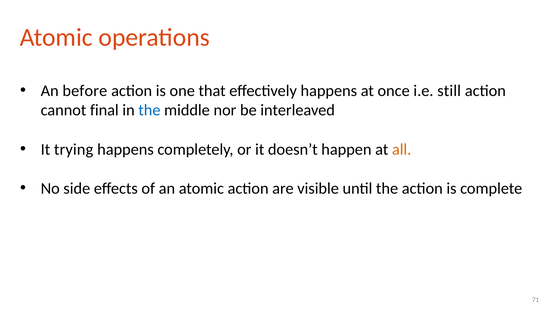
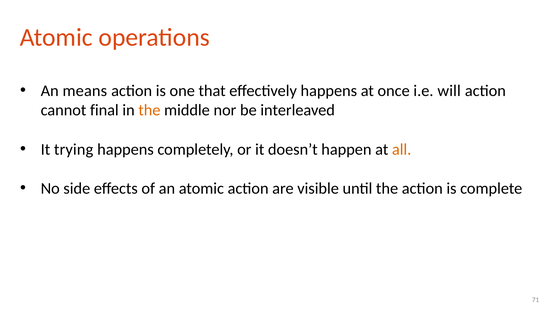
before: before -> means (85, 91)
still: still -> will (449, 91)
the colour: blue -> orange (149, 110)
